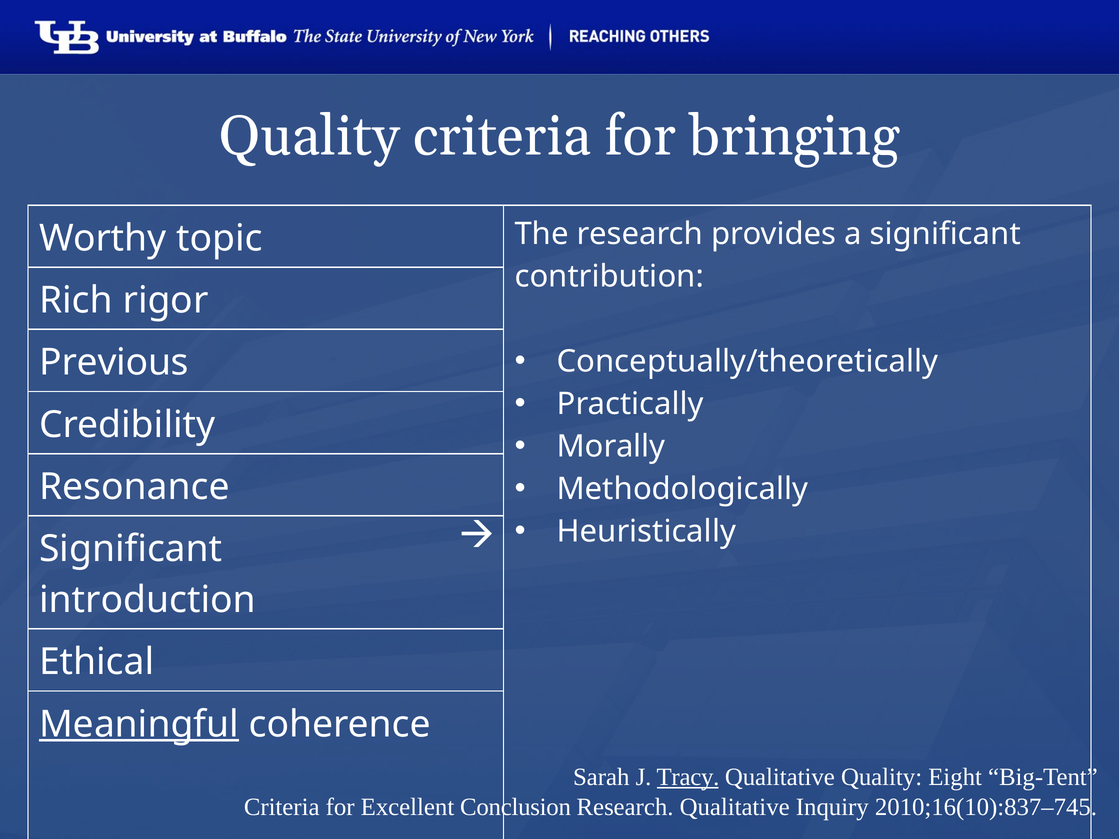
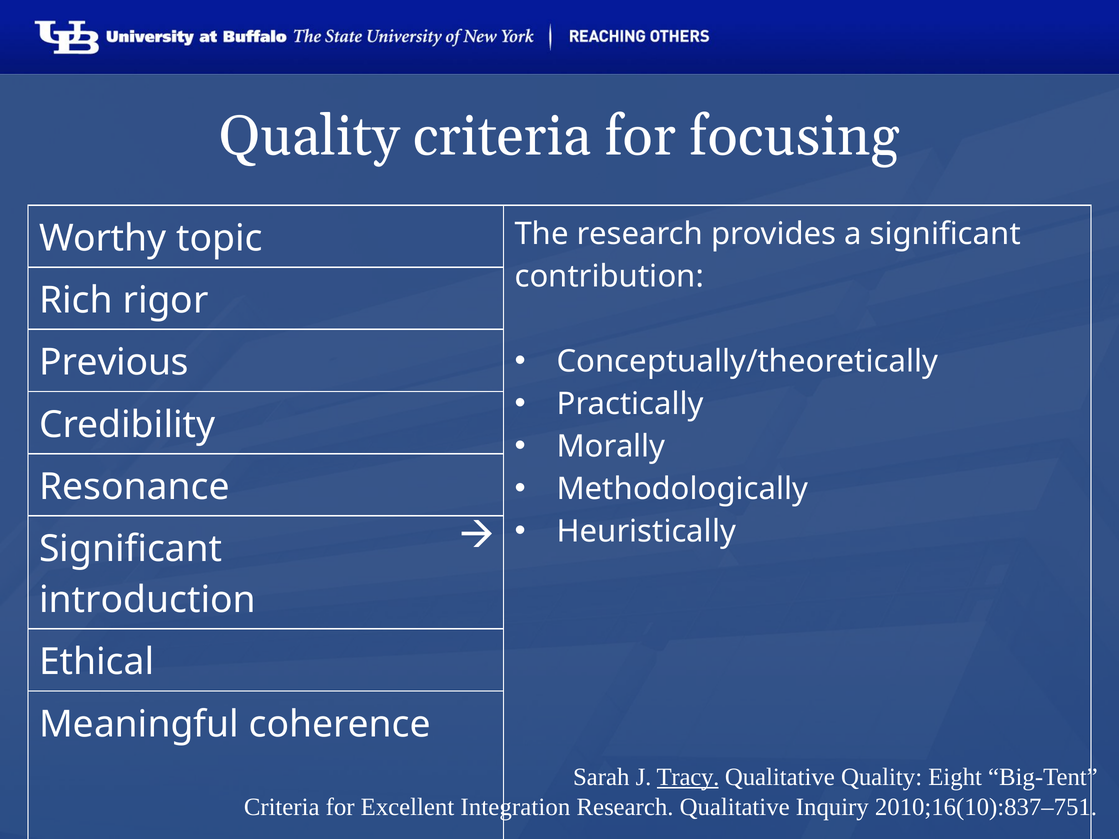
bringing: bringing -> focusing (794, 136)
Meaningful underline: present -> none (139, 724)
Conclusion: Conclusion -> Integration (515, 807)
2010;16(10):837–745: 2010;16(10):837–745 -> 2010;16(10):837–751 (986, 807)
